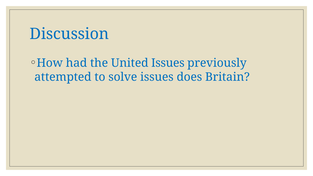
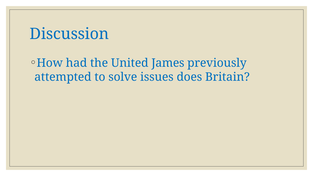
United Issues: Issues -> James (168, 63)
